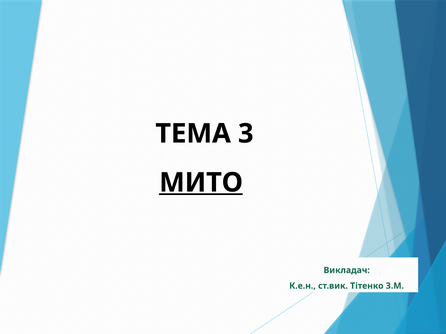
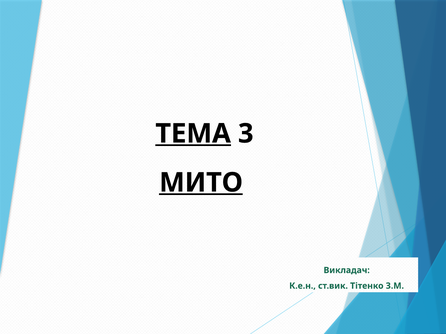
ТЕМА underline: none -> present (193, 134)
